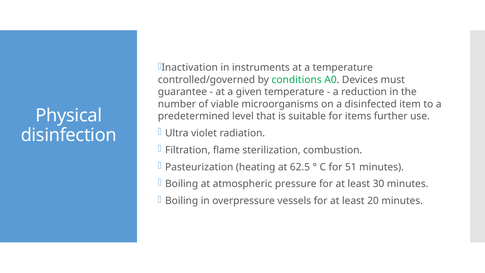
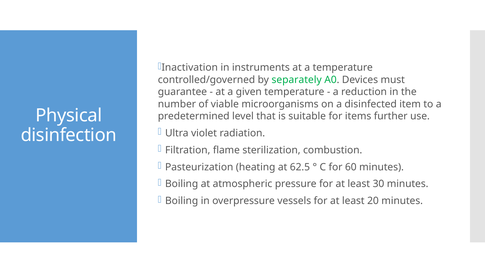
conditions: conditions -> separately (297, 80)
51: 51 -> 60 (351, 167)
